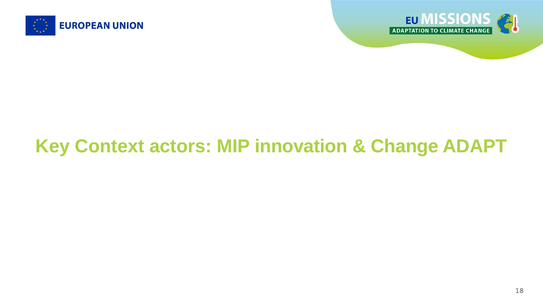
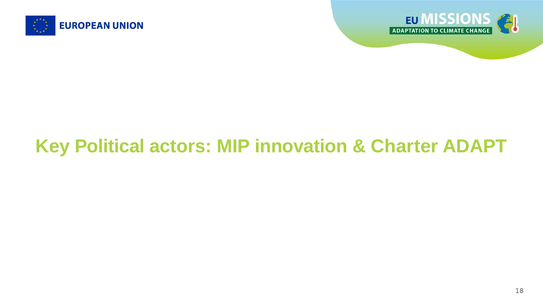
Context: Context -> Political (110, 146)
Change: Change -> Charter (405, 146)
